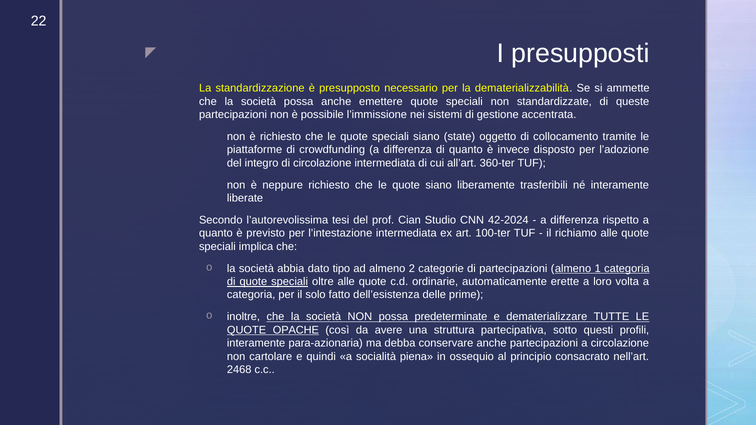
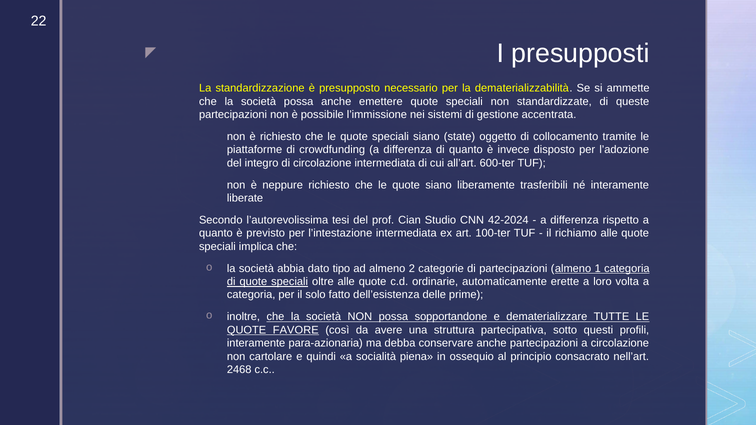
360-ter: 360-ter -> 600-ter (497, 163)
predeterminate: predeterminate -> sopportandone (451, 317)
OPACHE: OPACHE -> FAVORE (296, 330)
